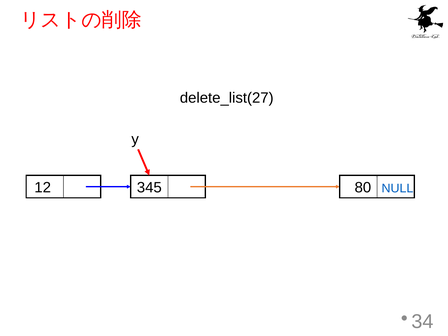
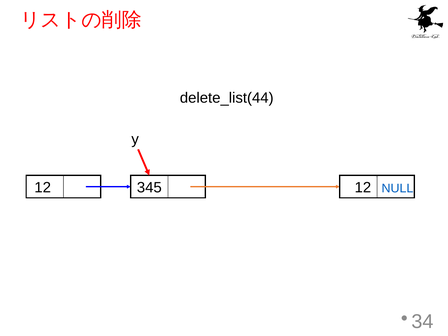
delete_list(27: delete_list(27 -> delete_list(44 (227, 98)
345 80: 80 -> 12 (363, 188)
